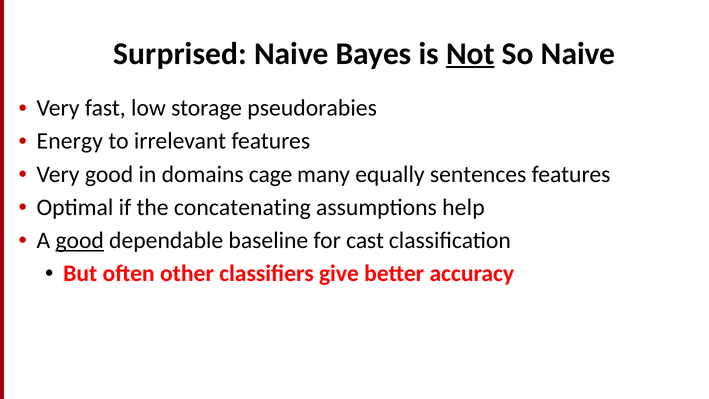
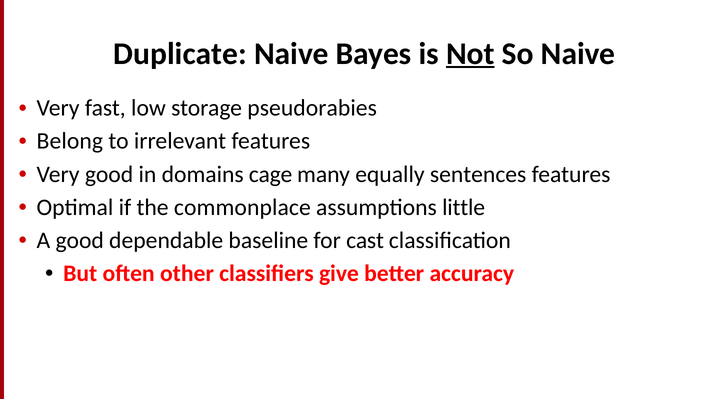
Surprised: Surprised -> Duplicate (180, 54)
Energy: Energy -> Belong (70, 141)
concatenating: concatenating -> commonplace (242, 207)
help: help -> little (464, 207)
good underline: present -> none (80, 240)
